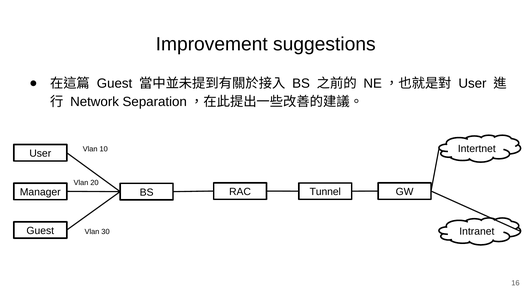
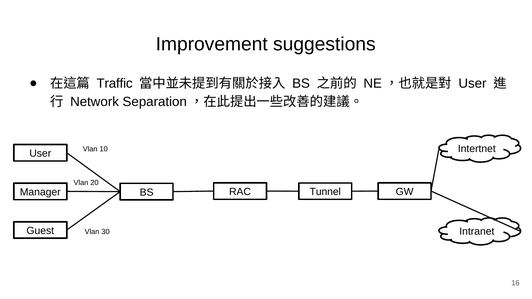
Guest: Guest -> Traffic (115, 84)
